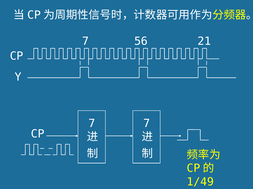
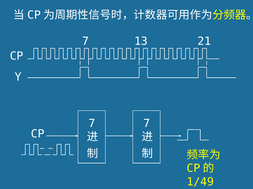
56: 56 -> 13 (141, 41)
